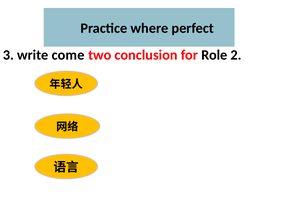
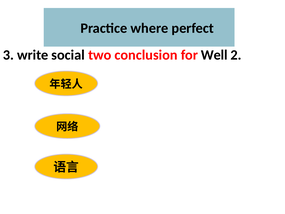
come: come -> social (68, 55)
Role: Role -> Well (214, 55)
